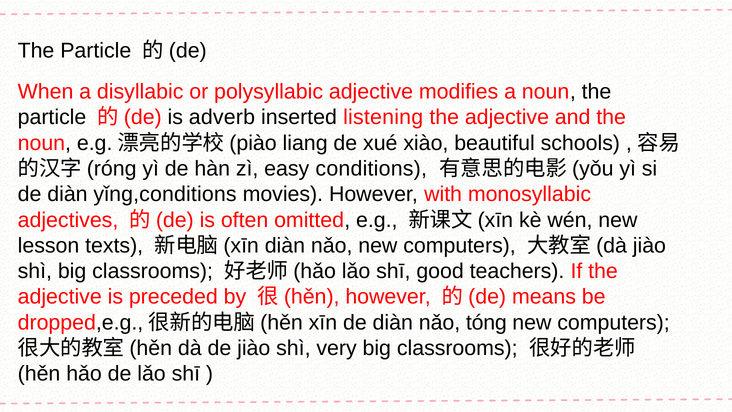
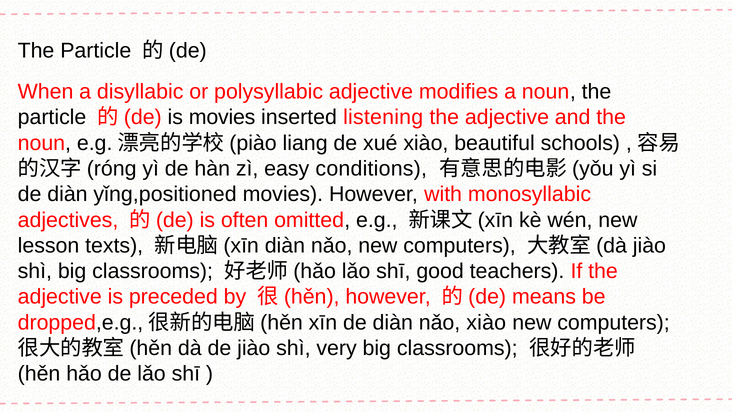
is adverb: adverb -> movies (222, 117)
yǐng,conditions: yǐng,conditions -> yǐng,positioned (165, 194)
nǎo tóng: tóng -> xiào (486, 322)
